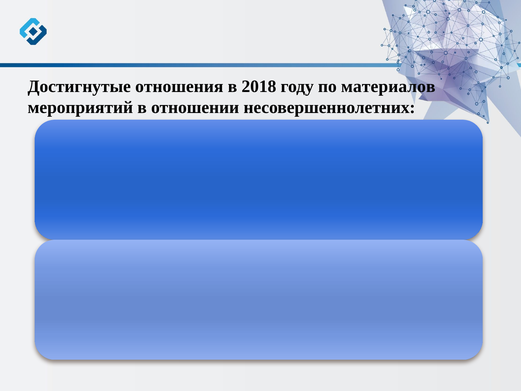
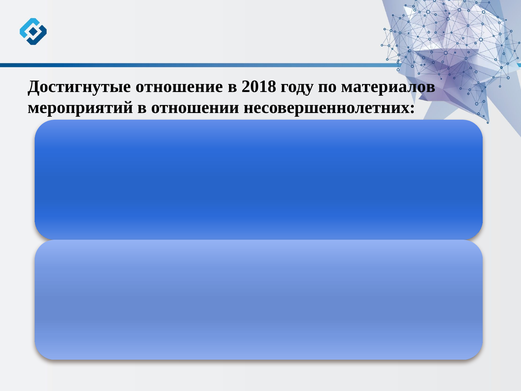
отношения: отношения -> отношение (179, 86)
